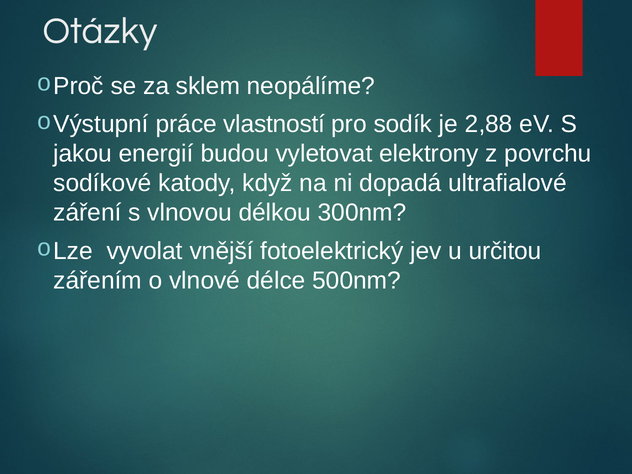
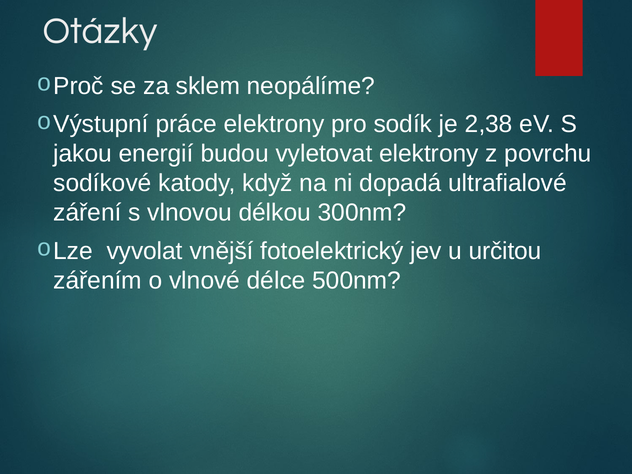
práce vlastností: vlastností -> elektrony (274, 124)
2,88: 2,88 -> 2,38 (489, 124)
